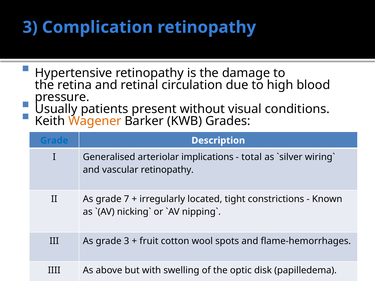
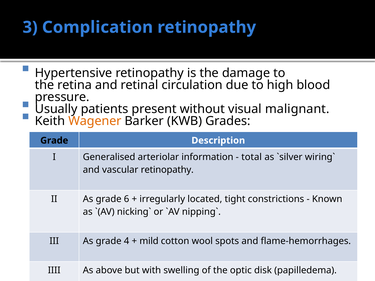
conditions: conditions -> malignant (297, 109)
Grade colour: blue -> black (54, 141)
implications: implications -> information (207, 157)
7: 7 -> 6 (127, 199)
grade 3: 3 -> 4 (127, 241)
fruit: fruit -> mild (149, 241)
